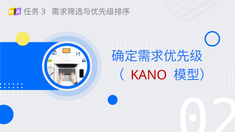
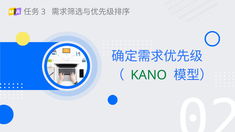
KANO colour: red -> green (149, 75)
